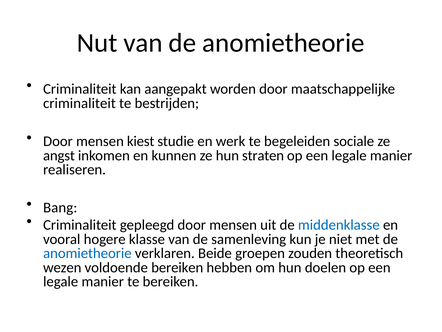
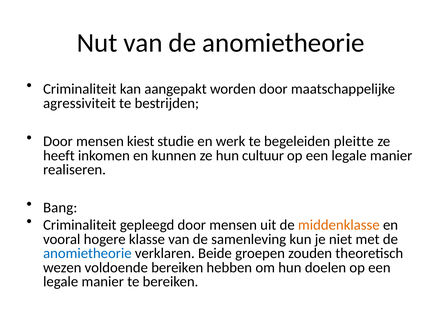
criminaliteit: criminaliteit -> agressiviteit (79, 103)
sociale: sociale -> pleitte (354, 141)
angst: angst -> heeft (59, 155)
straten: straten -> cultuur (263, 155)
middenklasse colour: blue -> orange (339, 225)
